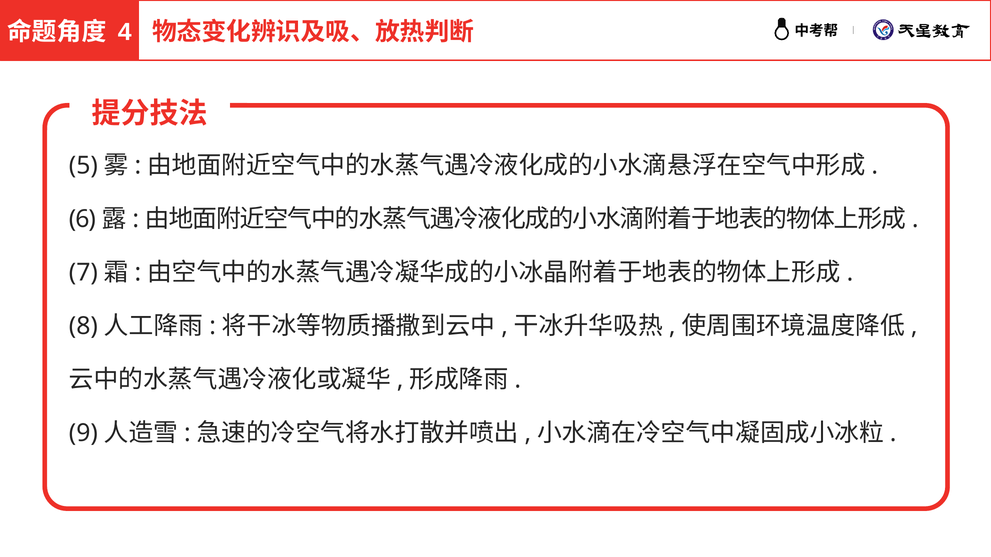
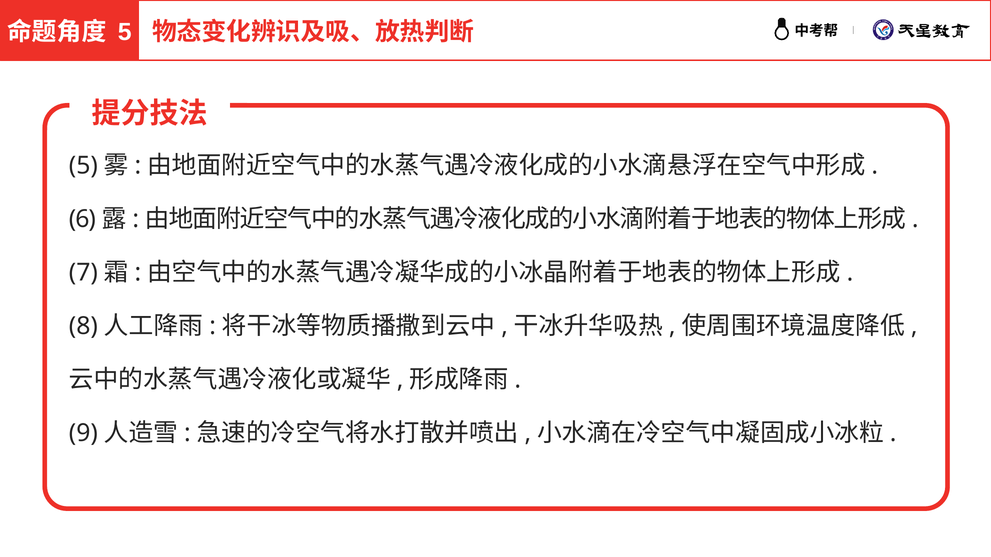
4: 4 -> 5 (125, 32)
